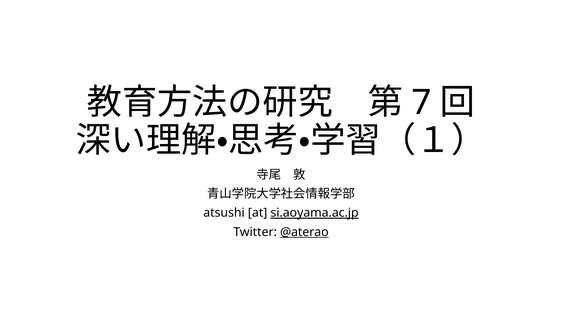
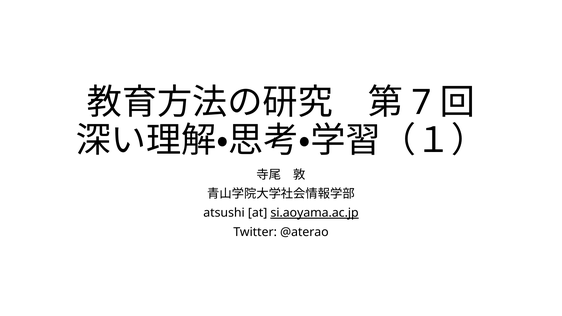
@aterao underline: present -> none (304, 232)
